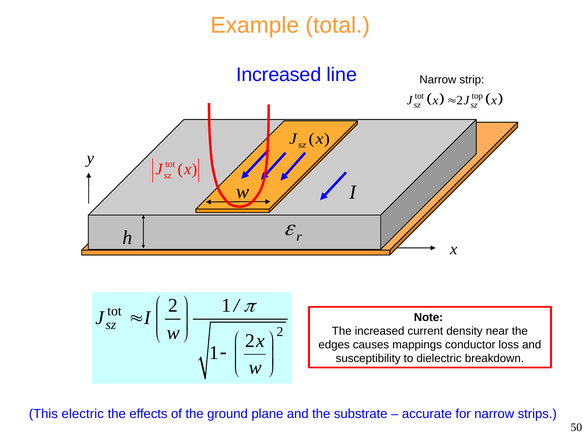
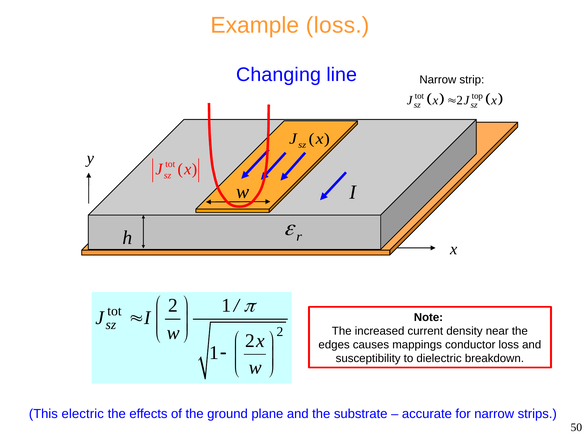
Example total: total -> loss (338, 25)
Increased: Increased -> Changing (279, 75)
